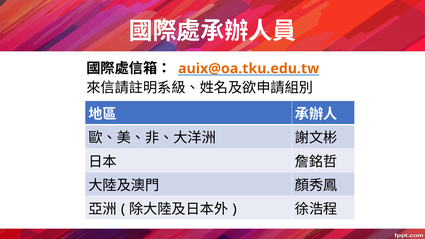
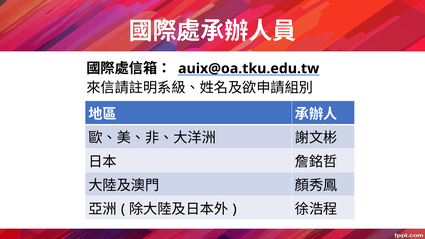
auix@oa.tku.edu.tw colour: orange -> black (249, 69)
